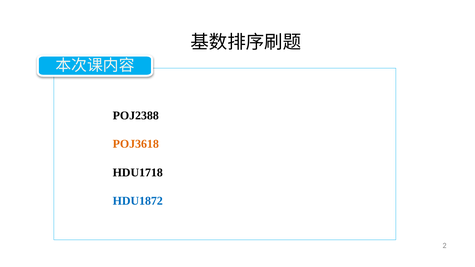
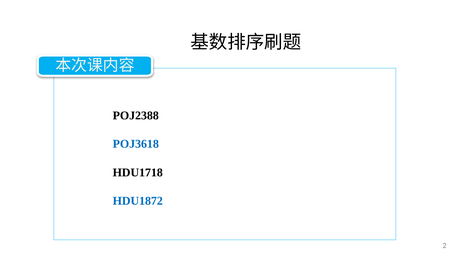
POJ3618 colour: orange -> blue (136, 144)
